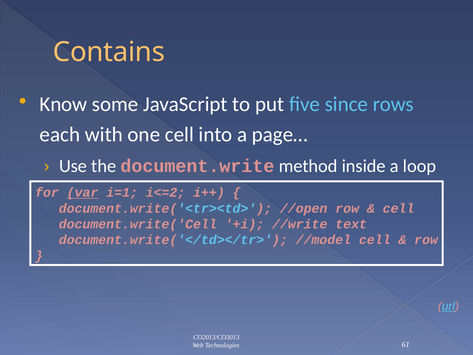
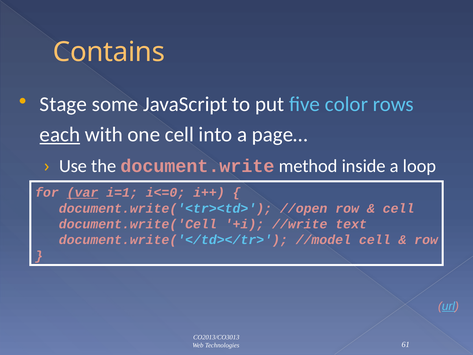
Know: Know -> Stage (63, 104)
since: since -> color (346, 104)
each underline: none -> present (60, 135)
i<=2: i<=2 -> i<=0 (166, 192)
